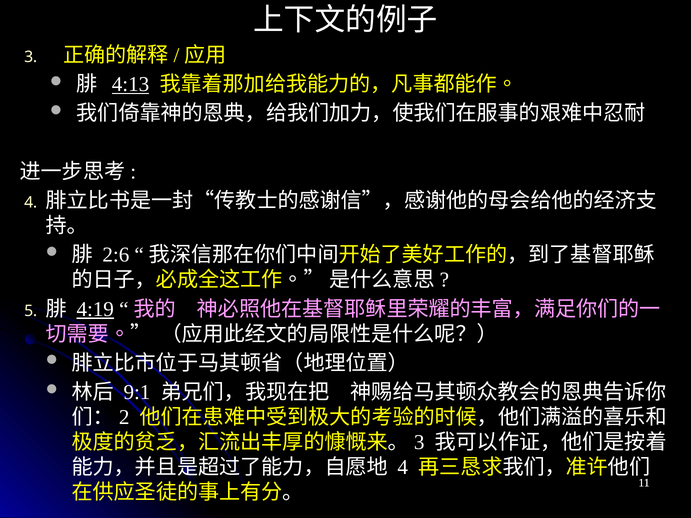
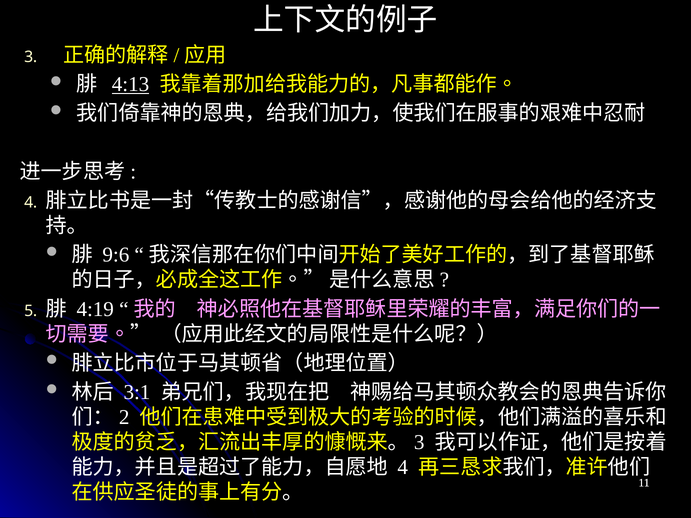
2:6: 2:6 -> 9:6 (116, 255)
4:19 underline: present -> none (95, 309)
9:1: 9:1 -> 3:1 (137, 393)
